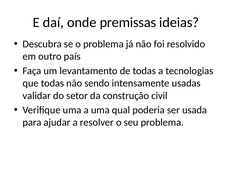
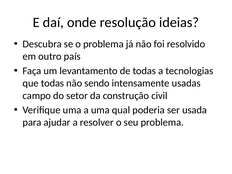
premissas: premissas -> resolução (128, 22)
validar: validar -> campo (37, 96)
